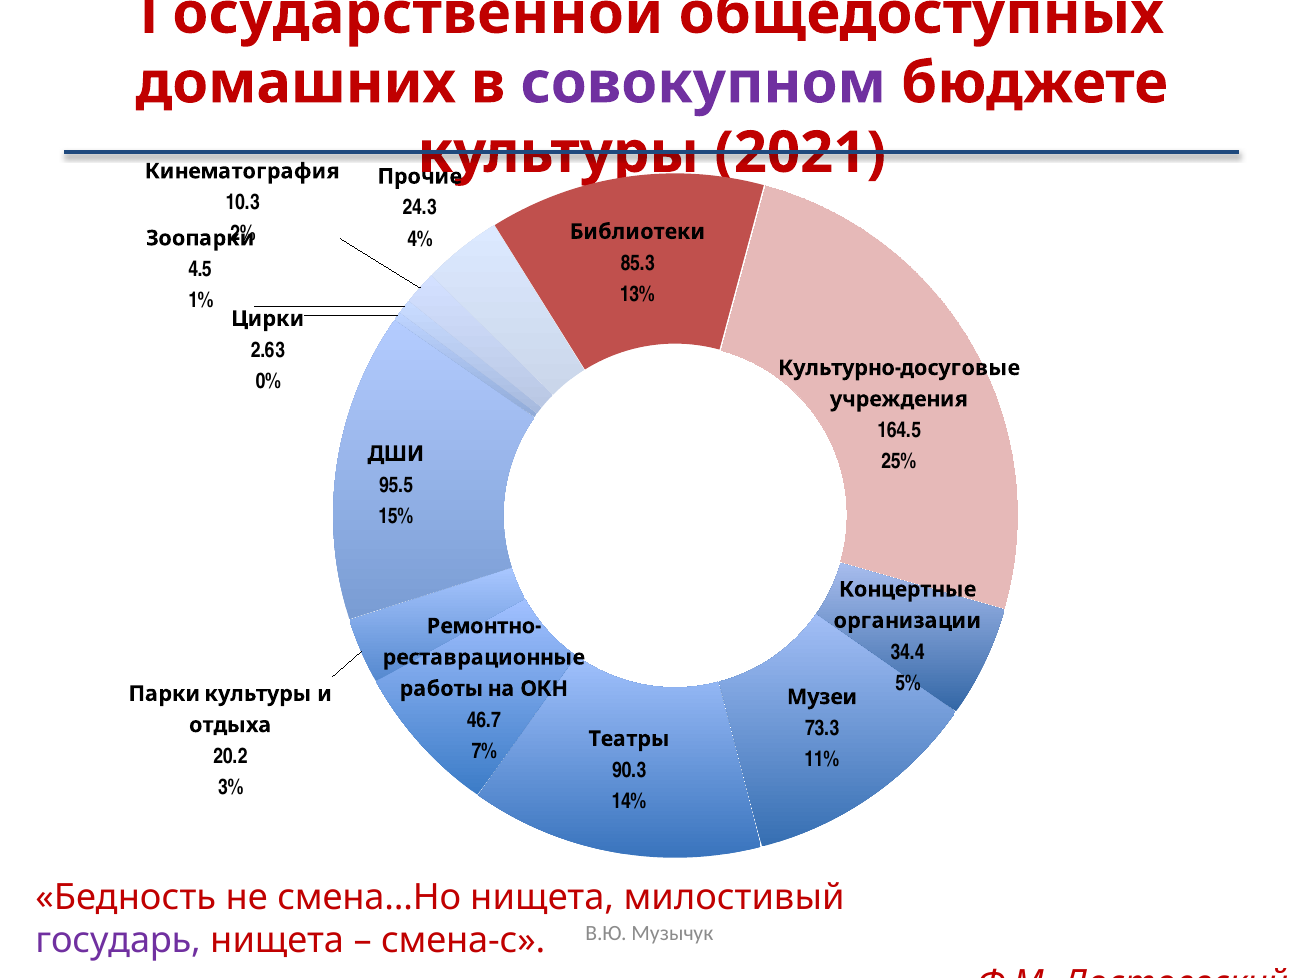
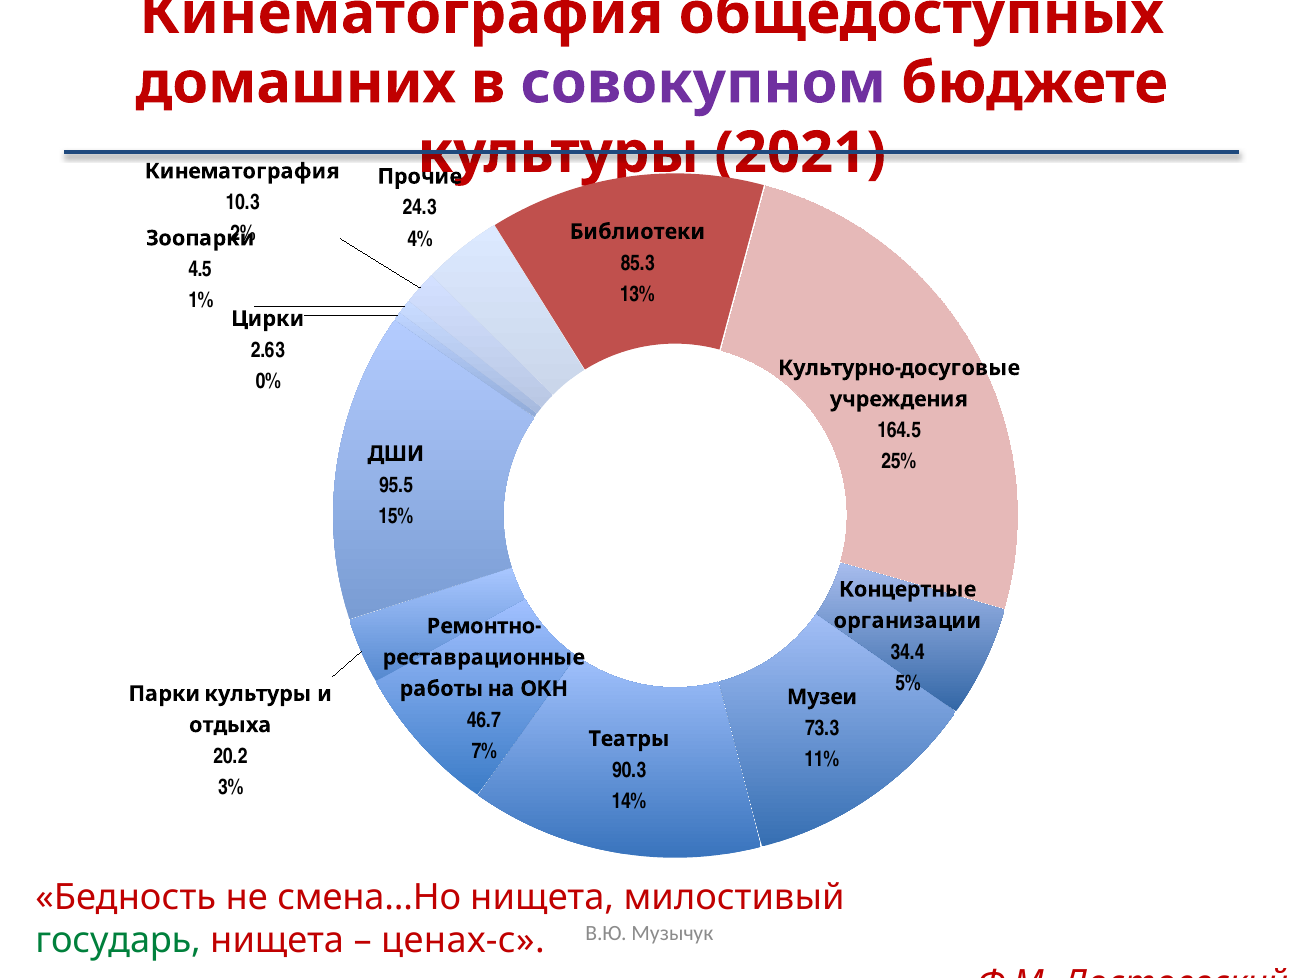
Государственной: Государственной -> Кинематография (401, 14)
государь colour: purple -> green (118, 941)
смена-с: смена-с -> ценах-с (463, 941)
